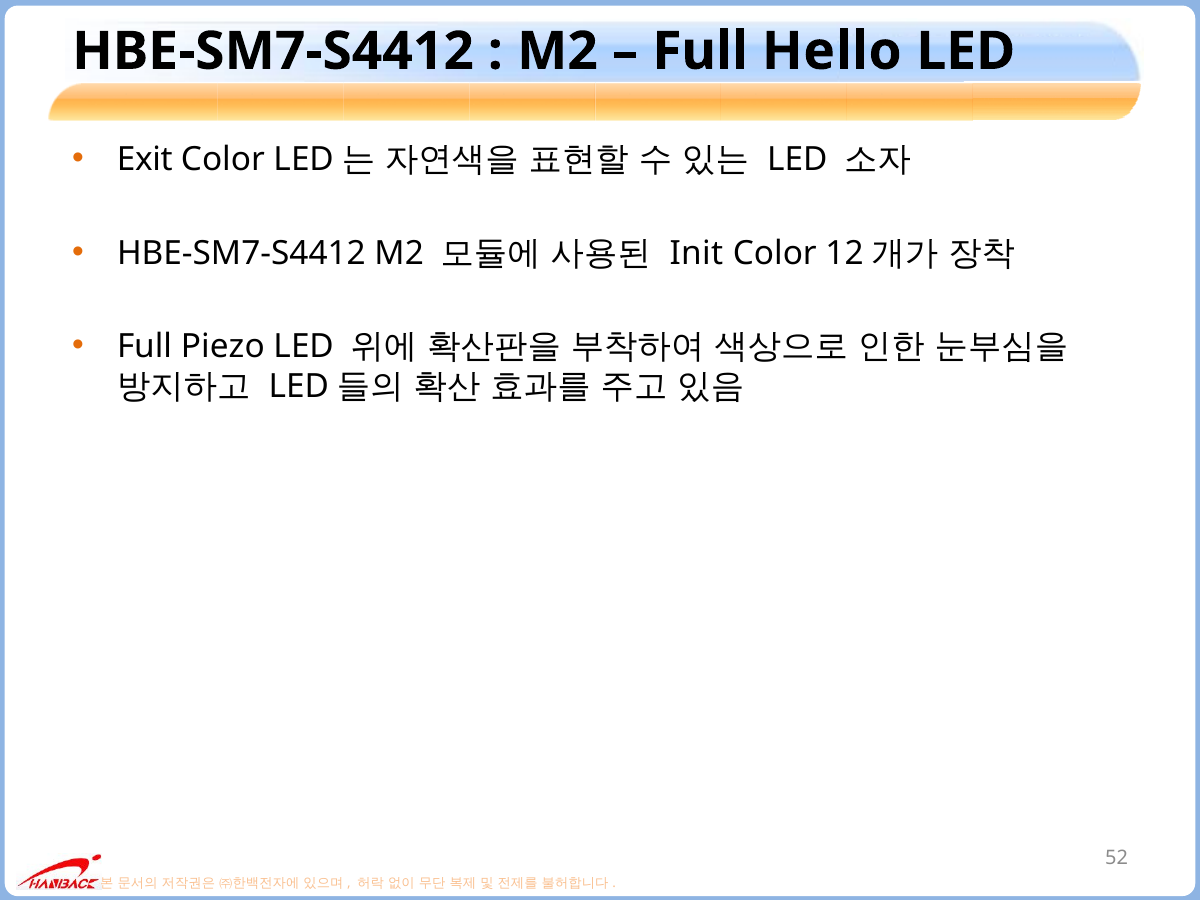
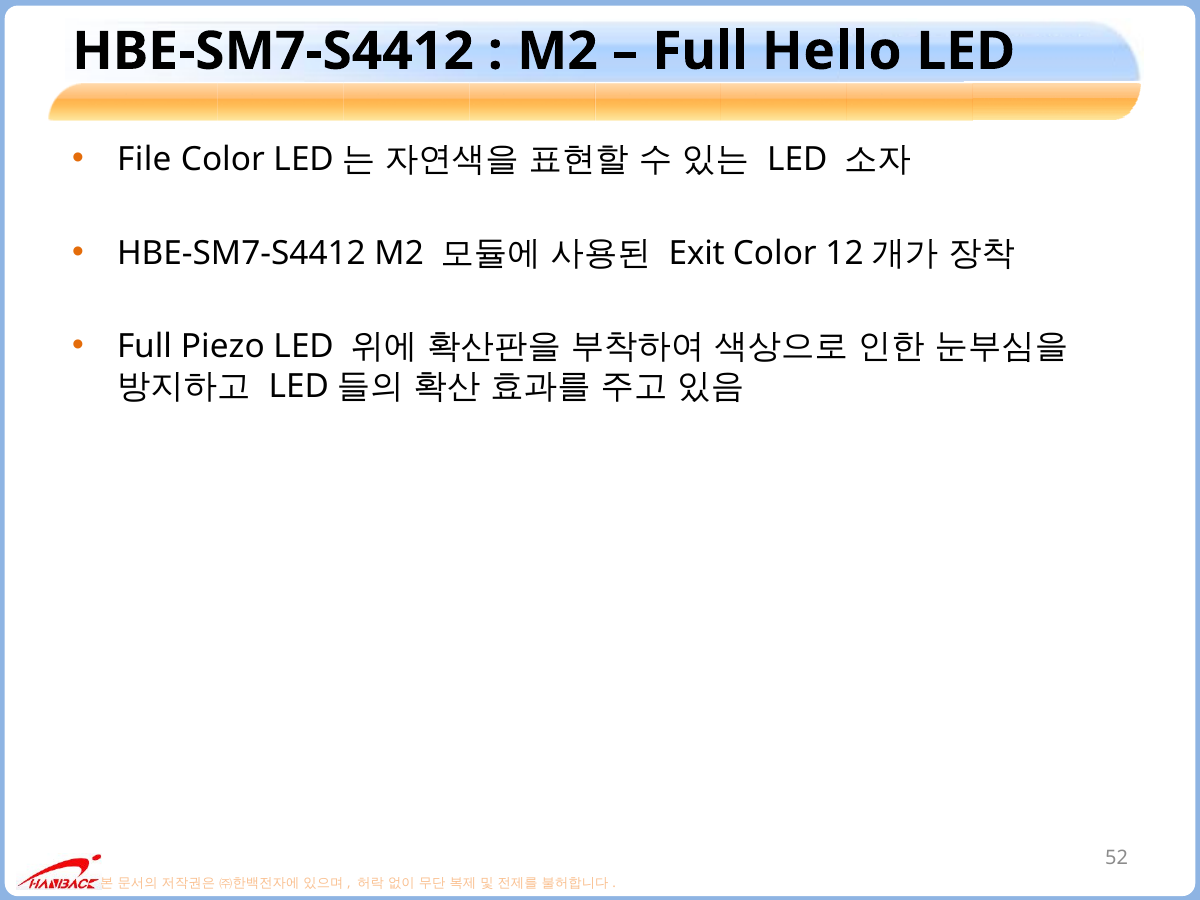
Exit: Exit -> File (144, 160)
Init: Init -> Exit (697, 253)
